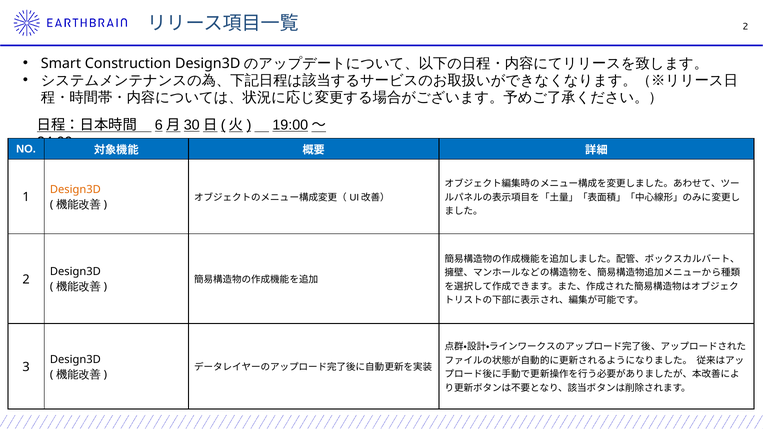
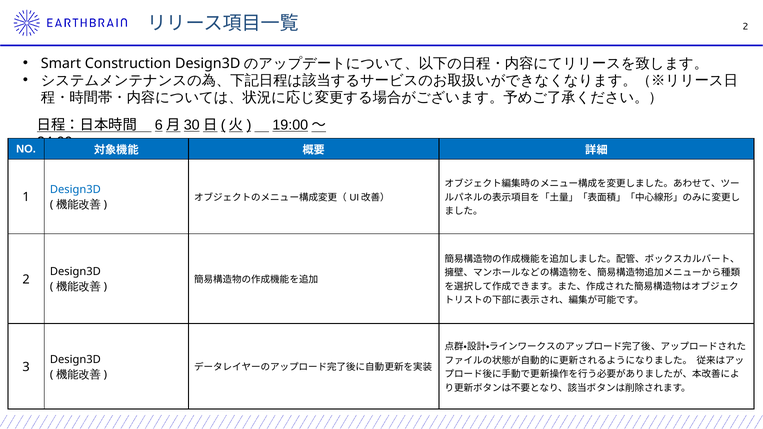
Design3D colour: orange -> blue (75, 190)
